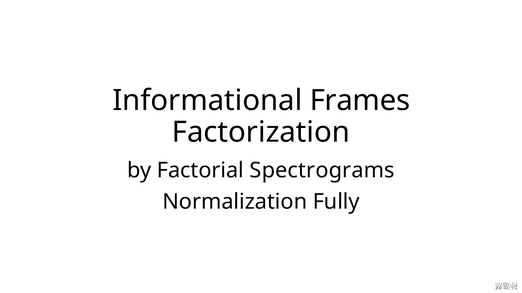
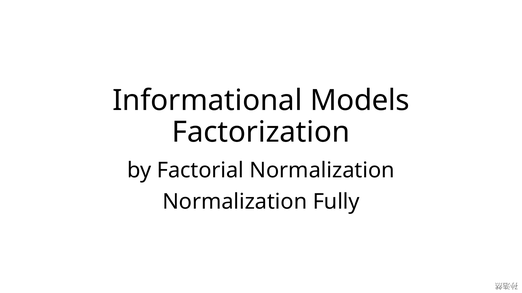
Frames: Frames -> Models (360, 101)
Factorial Spectrograms: Spectrograms -> Normalization (322, 171)
